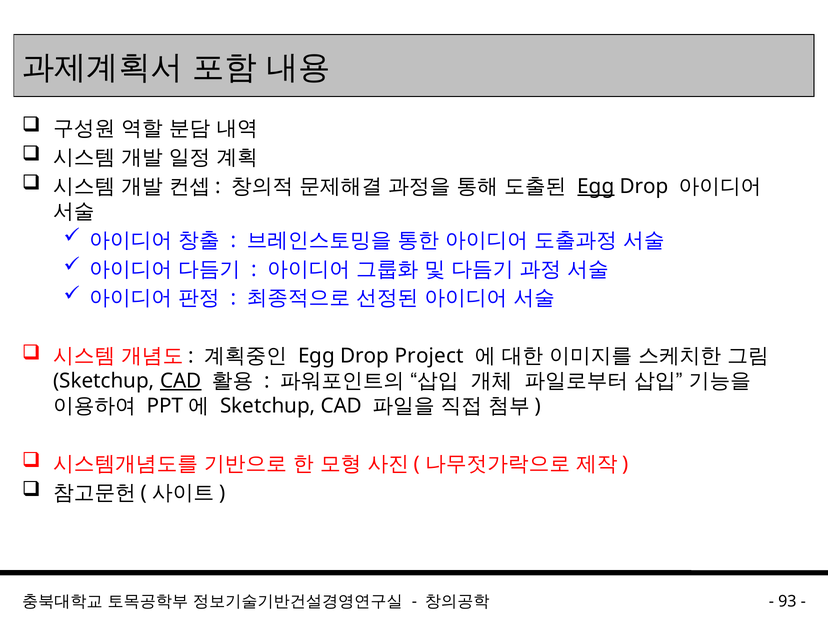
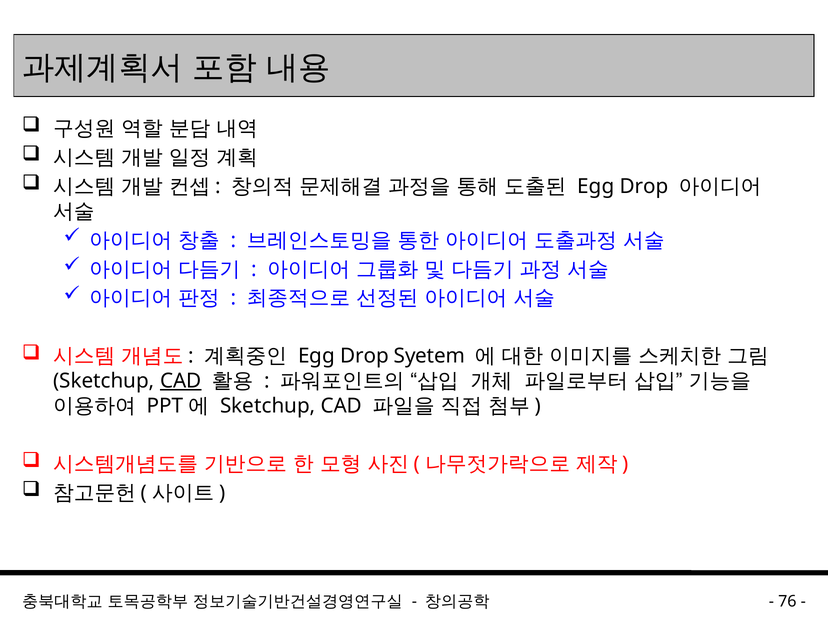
Egg underline: present -> none (596, 186)
Project: Project -> Syetem (429, 356)
93: 93 -> 76 (787, 601)
